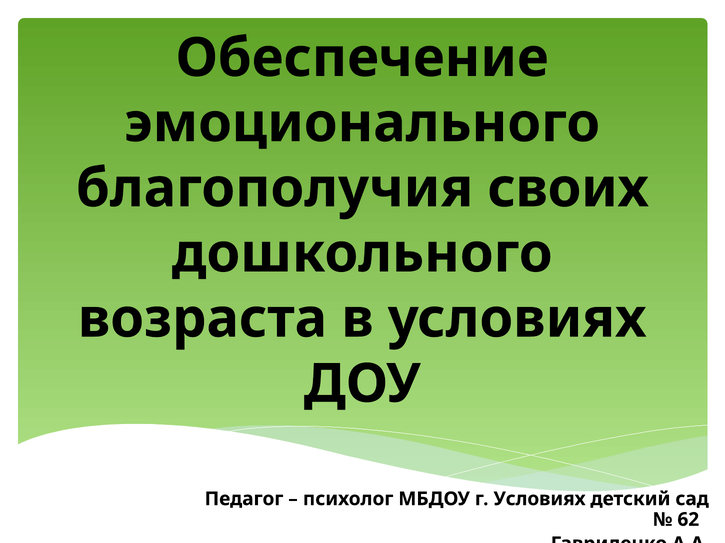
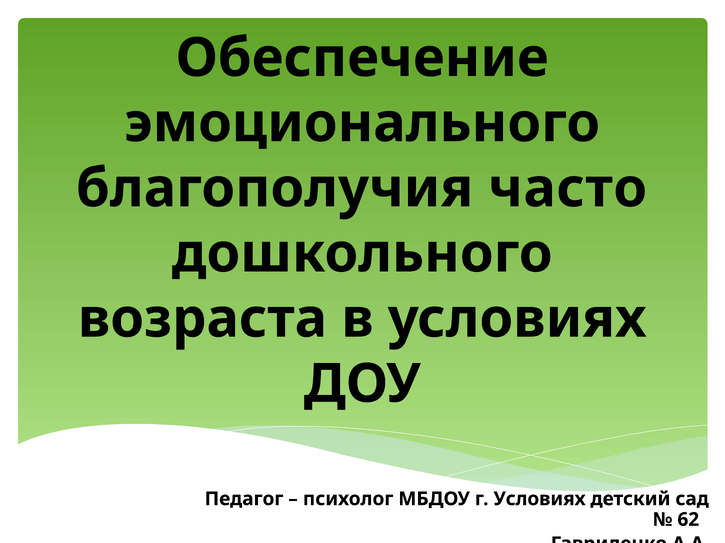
своих: своих -> часто (568, 189)
